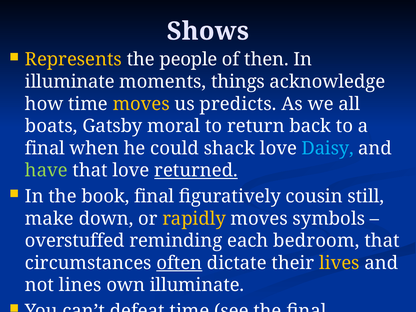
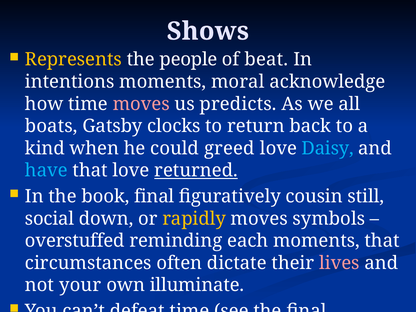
then: then -> beat (266, 60)
illuminate: illuminate -> intentions (70, 82)
things: things -> moral (238, 82)
moves colour: yellow -> pink (141, 104)
moral: moral -> clocks (174, 126)
final: final -> kind (45, 148)
shack: shack -> greed (229, 148)
have colour: light green -> light blue (46, 171)
make: make -> social (50, 219)
each bedroom: bedroom -> moments (316, 241)
often underline: present -> none (179, 263)
lives colour: yellow -> pink (339, 263)
lines: lines -> your (80, 285)
